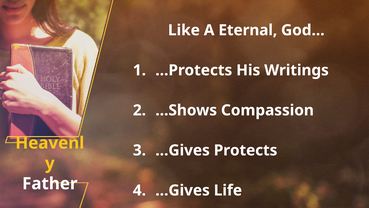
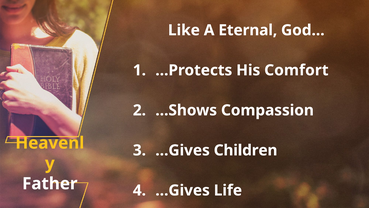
Writings: Writings -> Comfort (296, 70)
Protects: Protects -> Children (246, 150)
